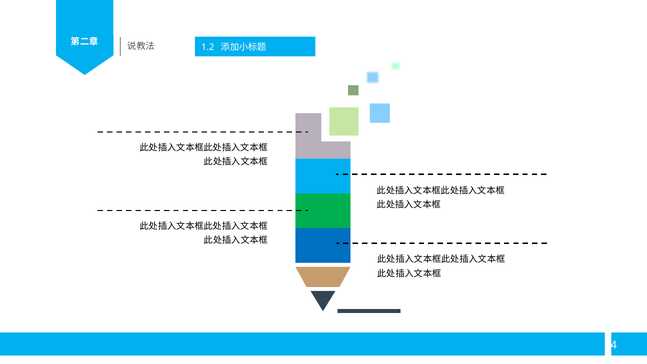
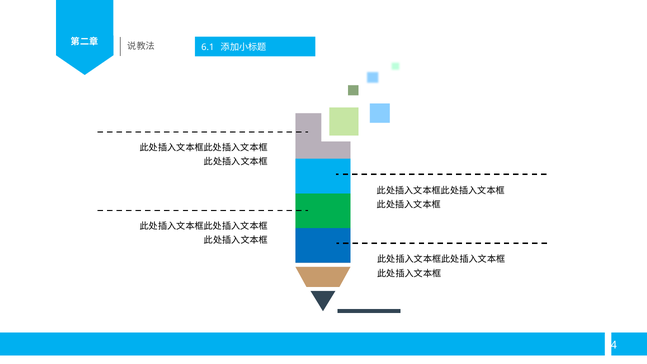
1.2: 1.2 -> 6.1 (208, 47)
